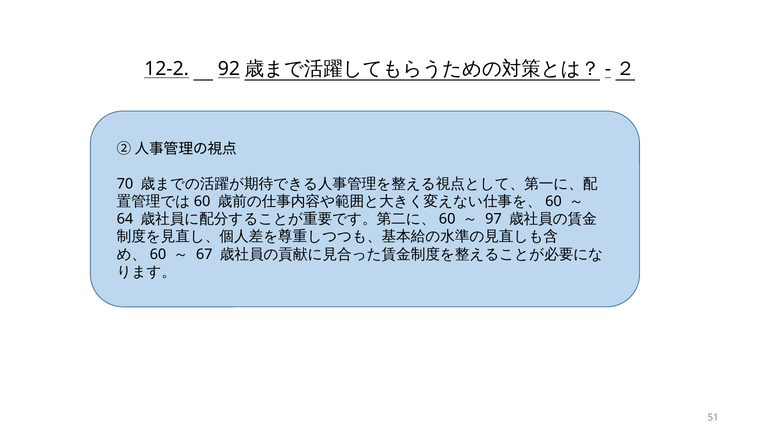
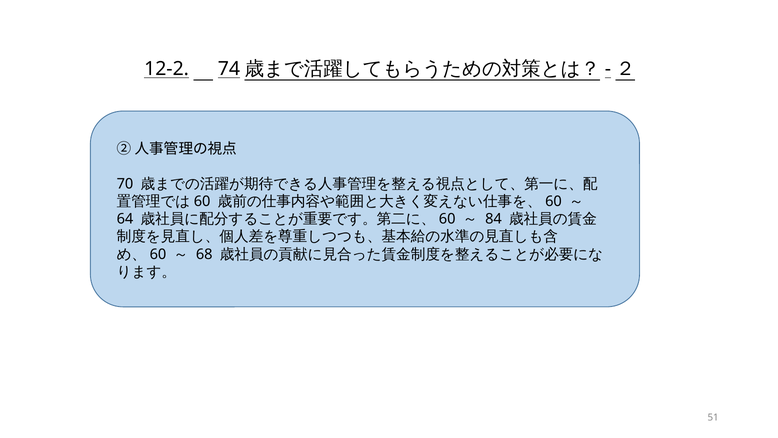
92: 92 -> 74 (229, 69)
97: 97 -> 84 (493, 219)
67: 67 -> 68 (204, 254)
